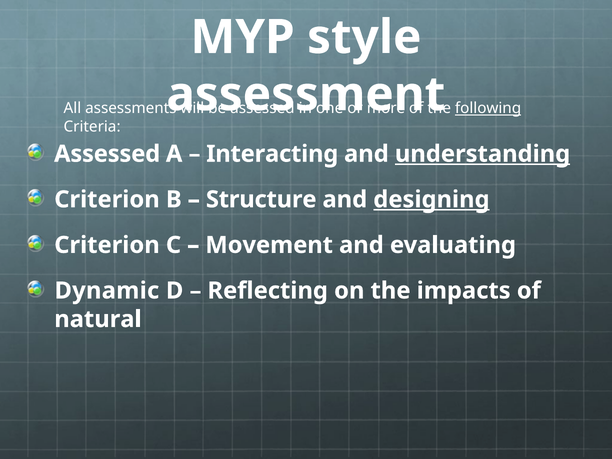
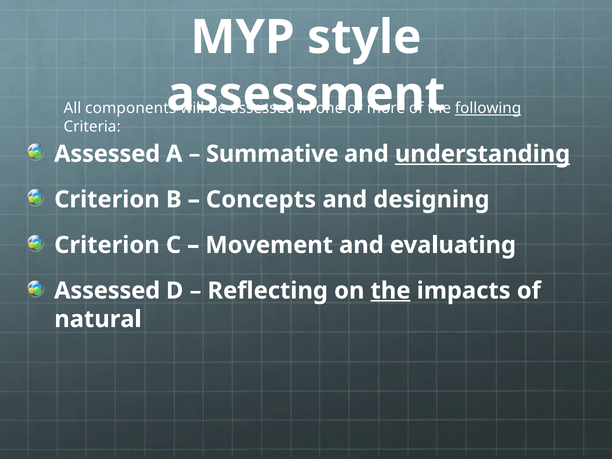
assessments: assessments -> components (131, 108)
Interacting: Interacting -> Summative (272, 154)
Structure: Structure -> Concepts (261, 200)
designing underline: present -> none (431, 200)
Dynamic: Dynamic -> Assessed (107, 291)
the underline: none -> present (391, 291)
